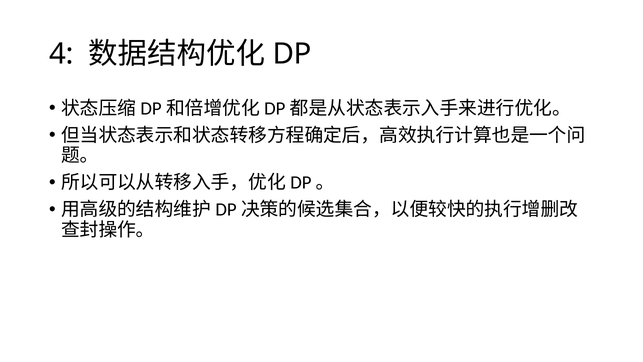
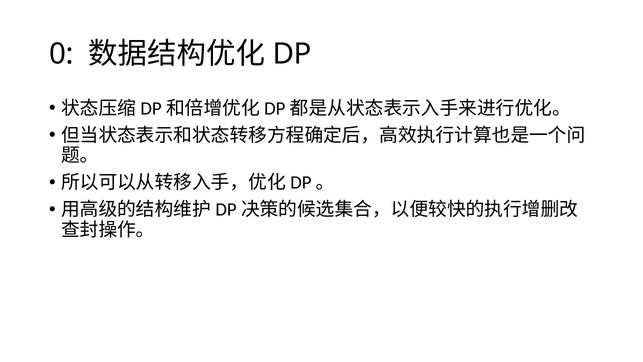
4: 4 -> 0 (61, 54)
